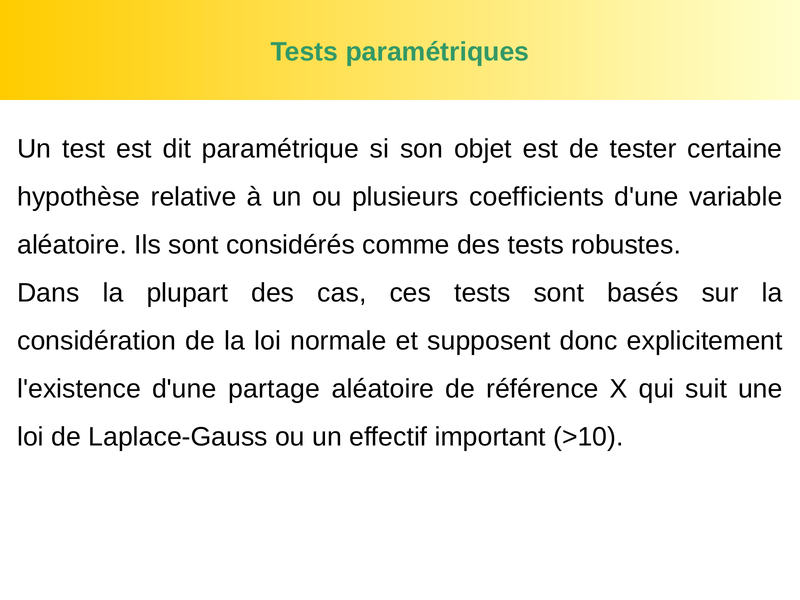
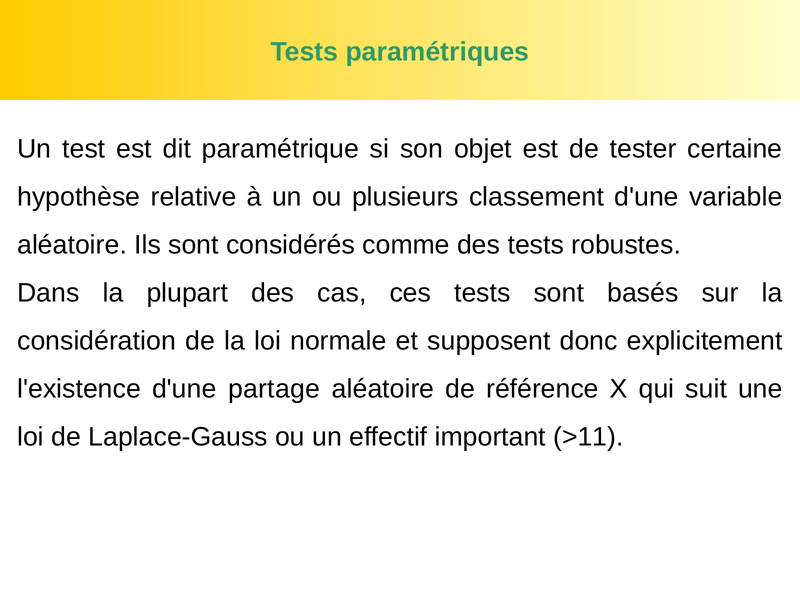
coefficients: coefficients -> classement (537, 197)
>10: >10 -> >11 (588, 437)
